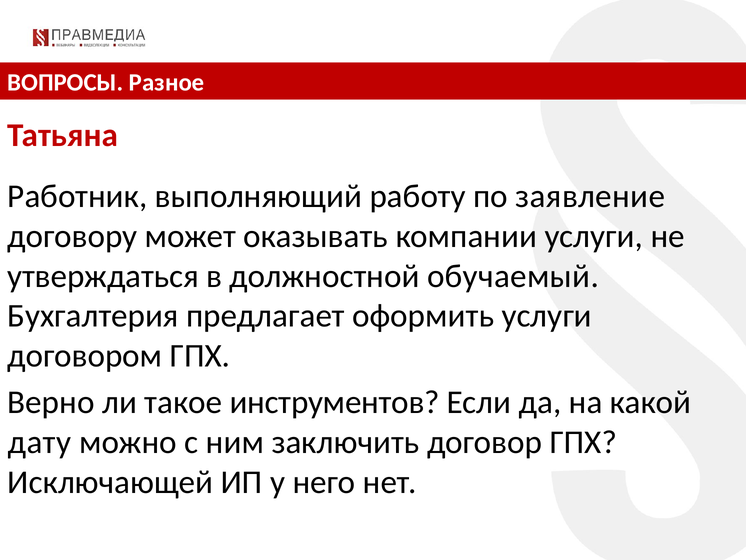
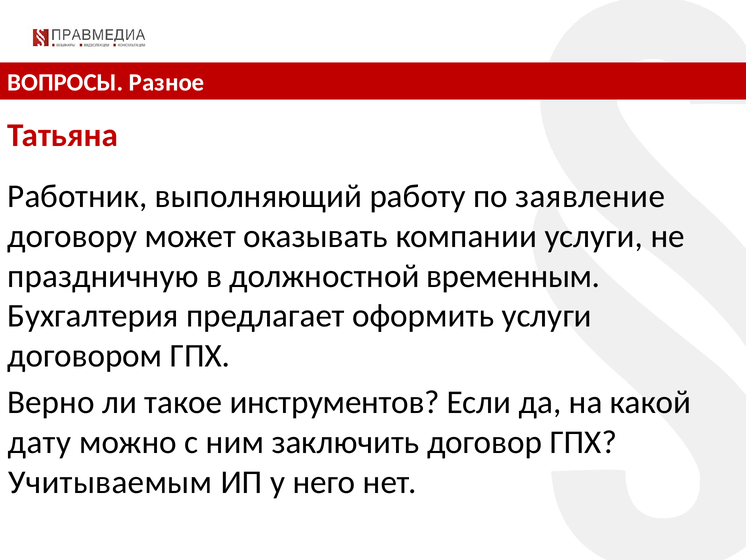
утверждаться: утверждаться -> праздничную (103, 276)
обучаемый: обучаемый -> временным (513, 276)
Исключающей: Исключающей -> Учитываемым (110, 482)
